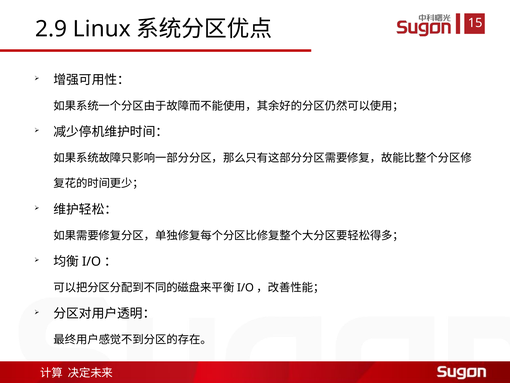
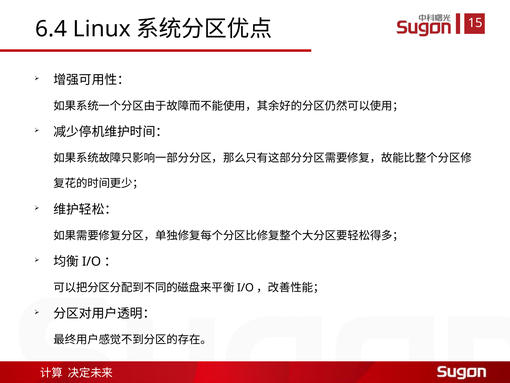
2.9: 2.9 -> 6.4 (51, 29)
